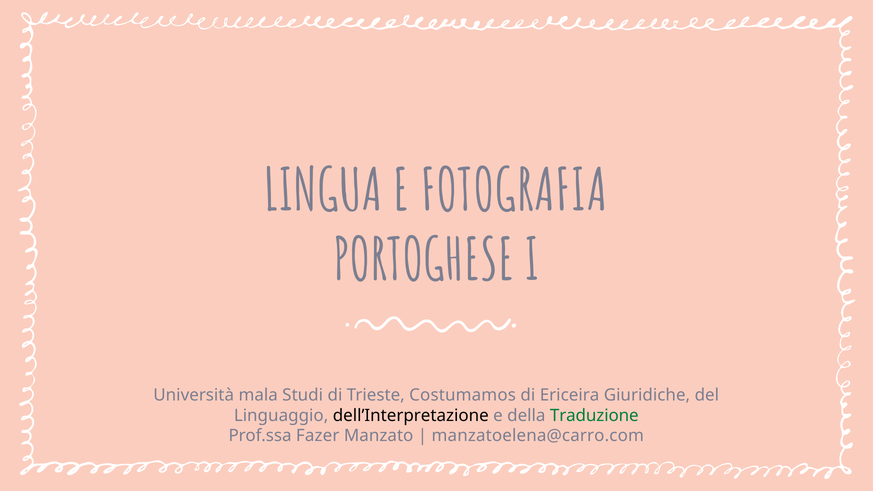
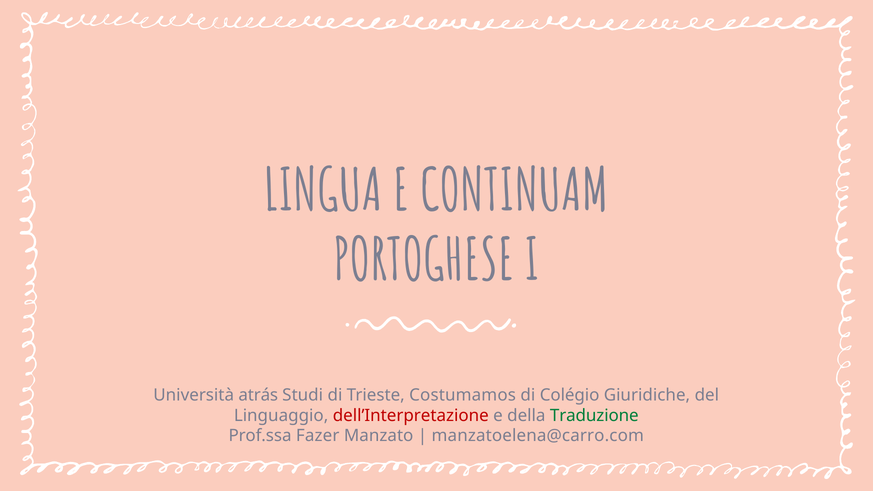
FOTOGRAFIA: FOTOGRAFIA -> CONTINUAM (514, 191)
mala: mala -> atrás (258, 395)
Ericeira: Ericeira -> Colégio (570, 395)
dell’Interpretazione colour: black -> red (411, 416)
